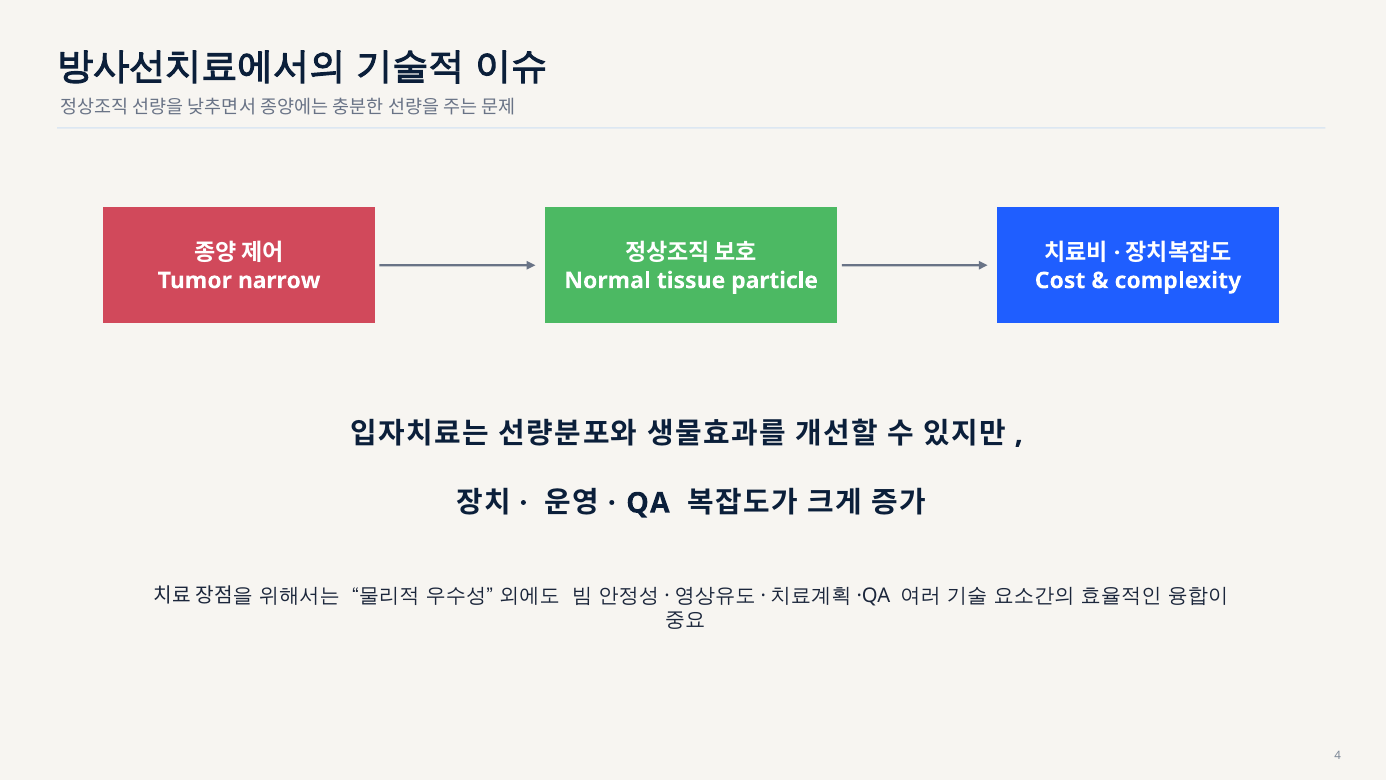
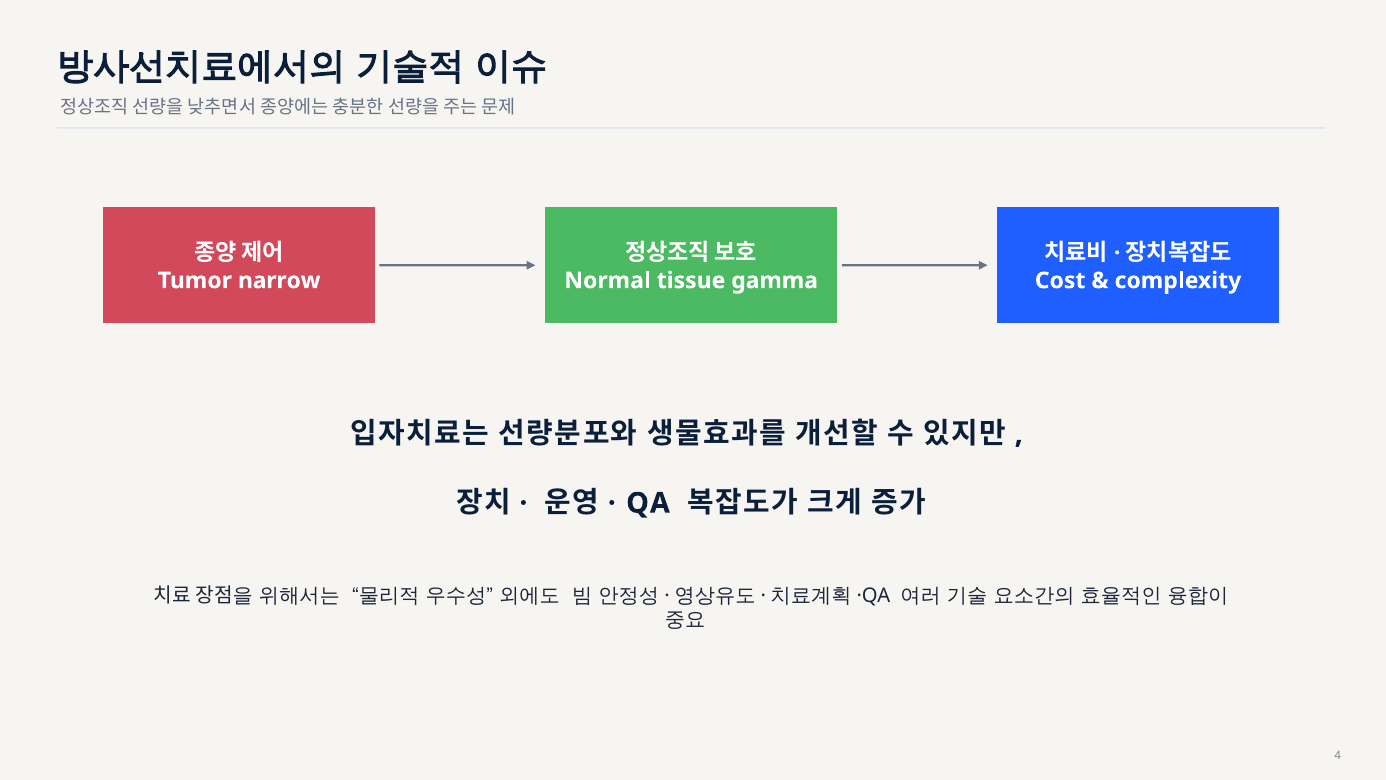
particle: particle -> gamma (775, 280)
